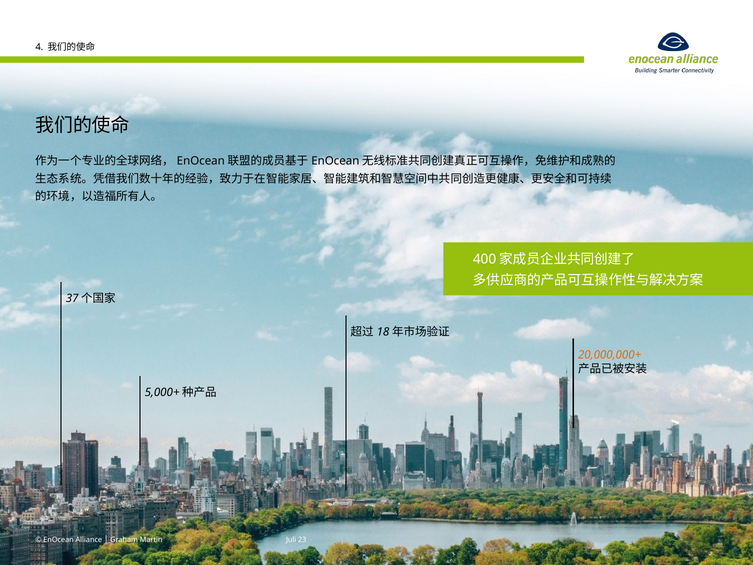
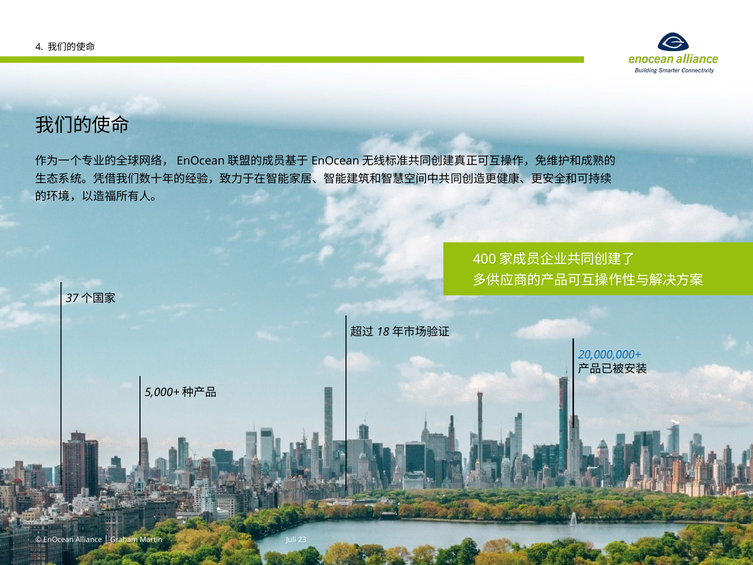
20,000,000+ colour: orange -> blue (610, 355)
